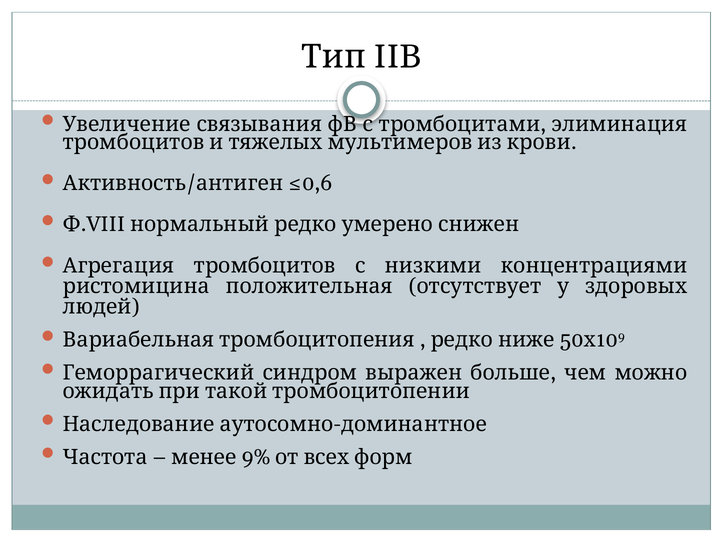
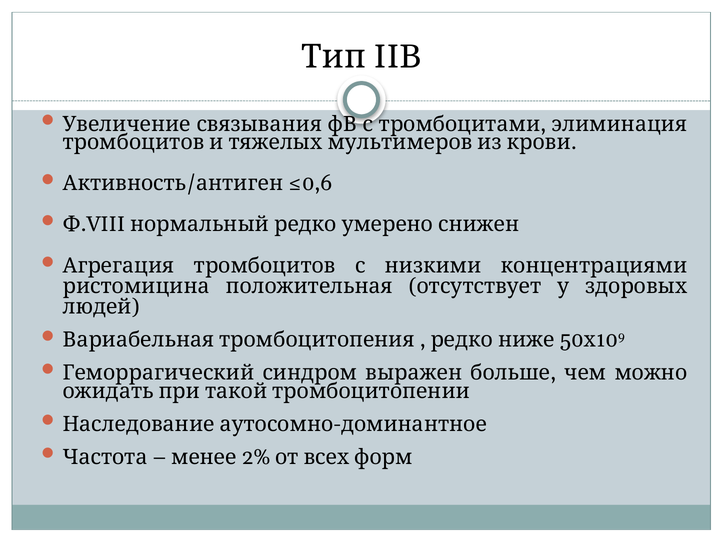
9%: 9% -> 2% (256, 457)
